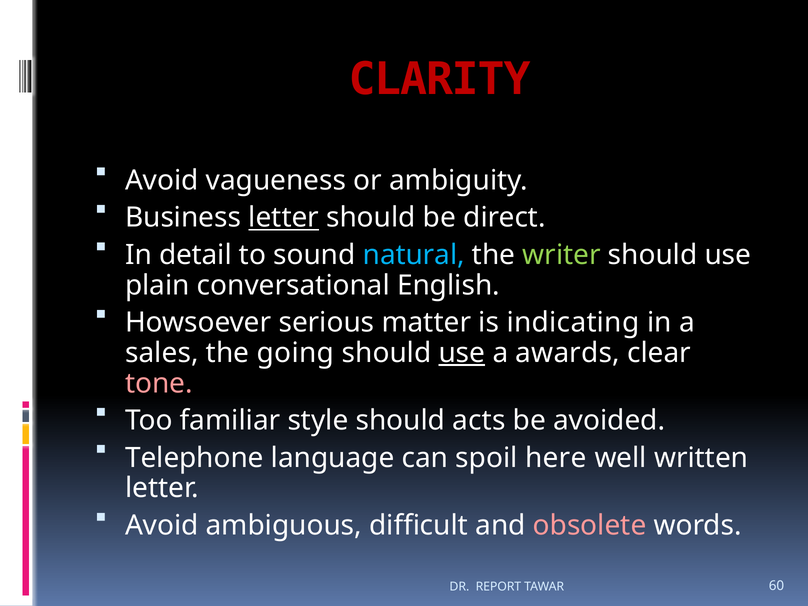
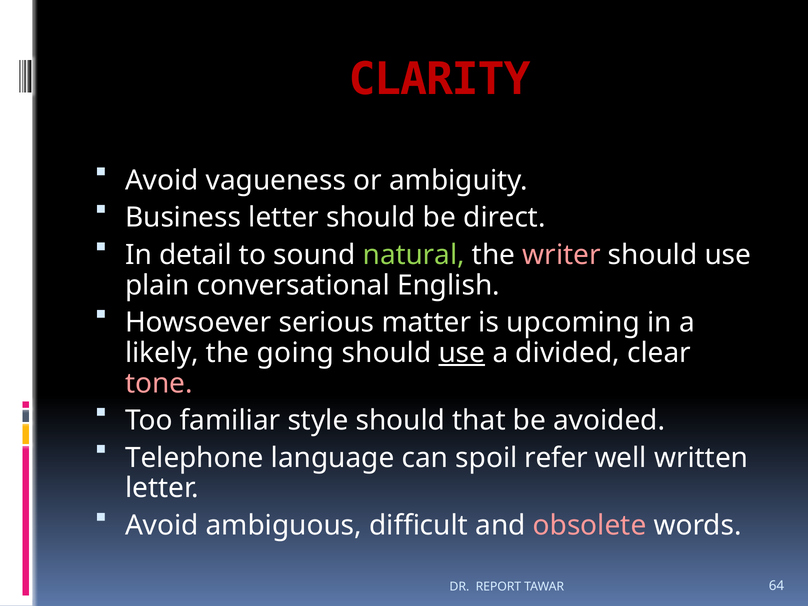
letter underline: present -> none (284, 218)
natural colour: light blue -> light green (414, 255)
writer colour: light green -> pink (562, 255)
indicating: indicating -> upcoming (573, 323)
sales: sales -> likely (162, 353)
awards: awards -> divided (568, 353)
acts: acts -> that (479, 421)
here: here -> refer (556, 458)
60: 60 -> 64 (776, 586)
